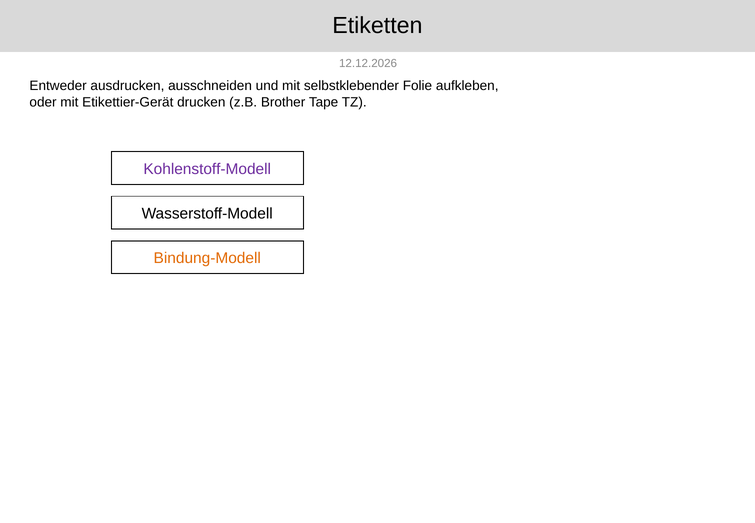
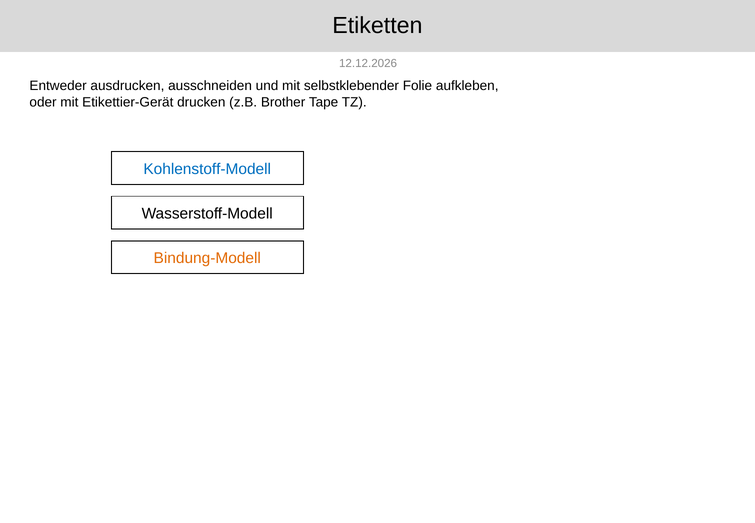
Kohlenstoff-Modell colour: purple -> blue (207, 169)
